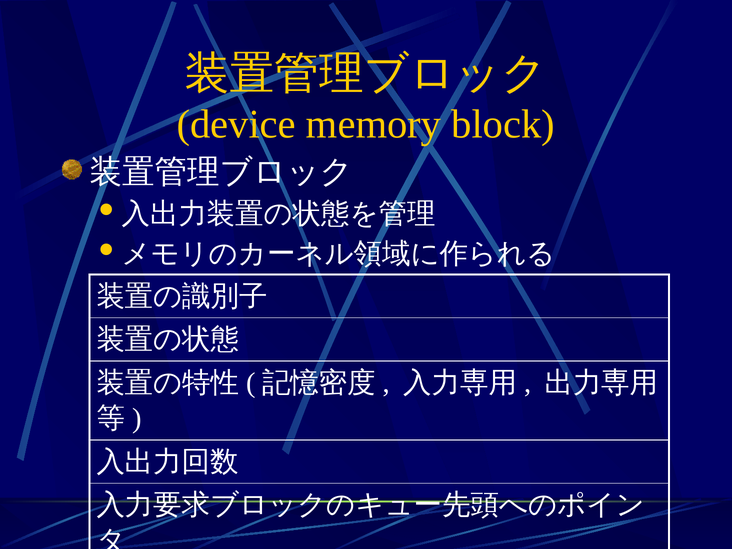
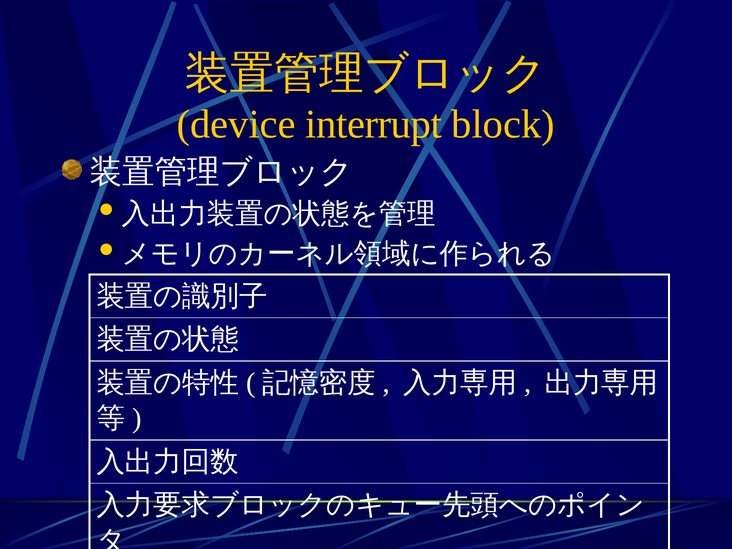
memory: memory -> interrupt (374, 124)
